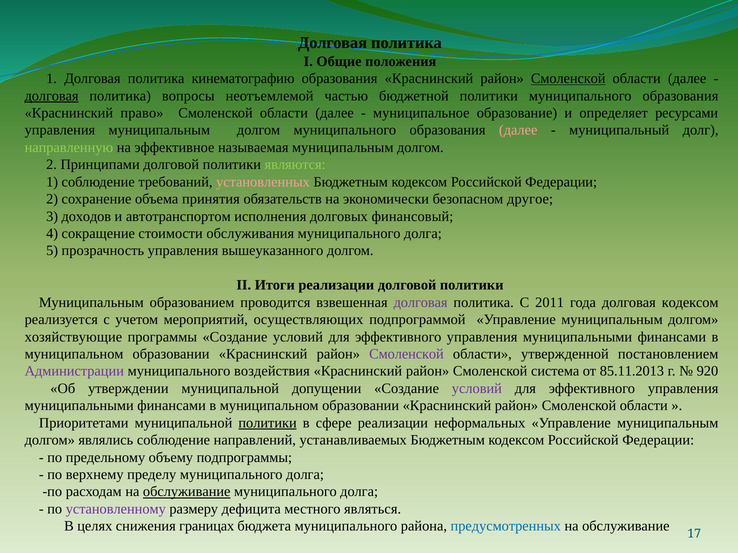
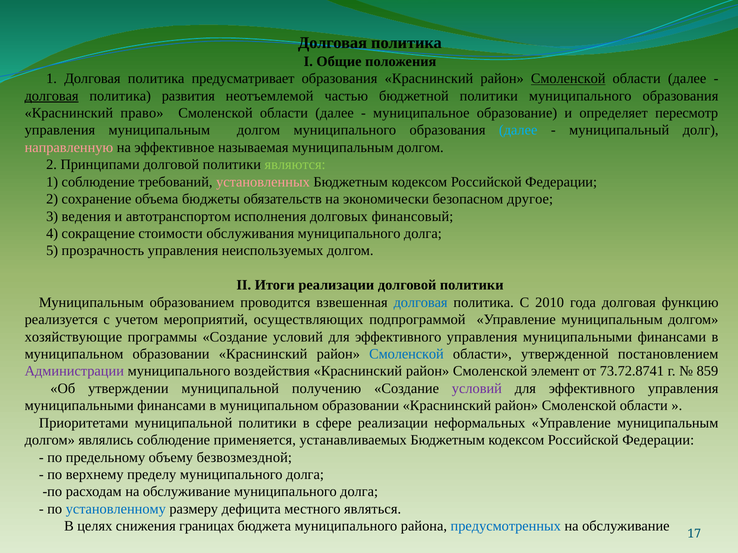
кинематографию: кинематографию -> предусматривает (243, 79)
вопросы: вопросы -> развития (188, 96)
ресурсами: ресурсами -> пересмотр (687, 113)
далее colour: pink -> light blue (518, 130)
направленную colour: light green -> pink (69, 148)
принятия: принятия -> бюджеты (211, 199)
доходов: доходов -> ведения (86, 216)
вышеуказанного: вышеуказанного -> неиспользуемых (273, 251)
долговая colour: purple -> blue (421, 303)
2011: 2011 -> 2010 (550, 303)
долговая кодексом: кодексом -> функцию (690, 303)
Смоленской colour: purple -> blue (406, 354)
система: система -> элемент (555, 372)
85.11.2013: 85.11.2013 -> 73.72.8741 (632, 372)
920: 920 -> 859 (707, 372)
допущении: допущении -> получению (327, 389)
политики underline: present -> none (268, 423)
направлений: направлений -> применяется (255, 440)
подпрограммы: подпрограммы -> безвозмездной (244, 458)
обслуживание underline: present -> none (187, 492)
установленному colour: purple -> blue (116, 509)
